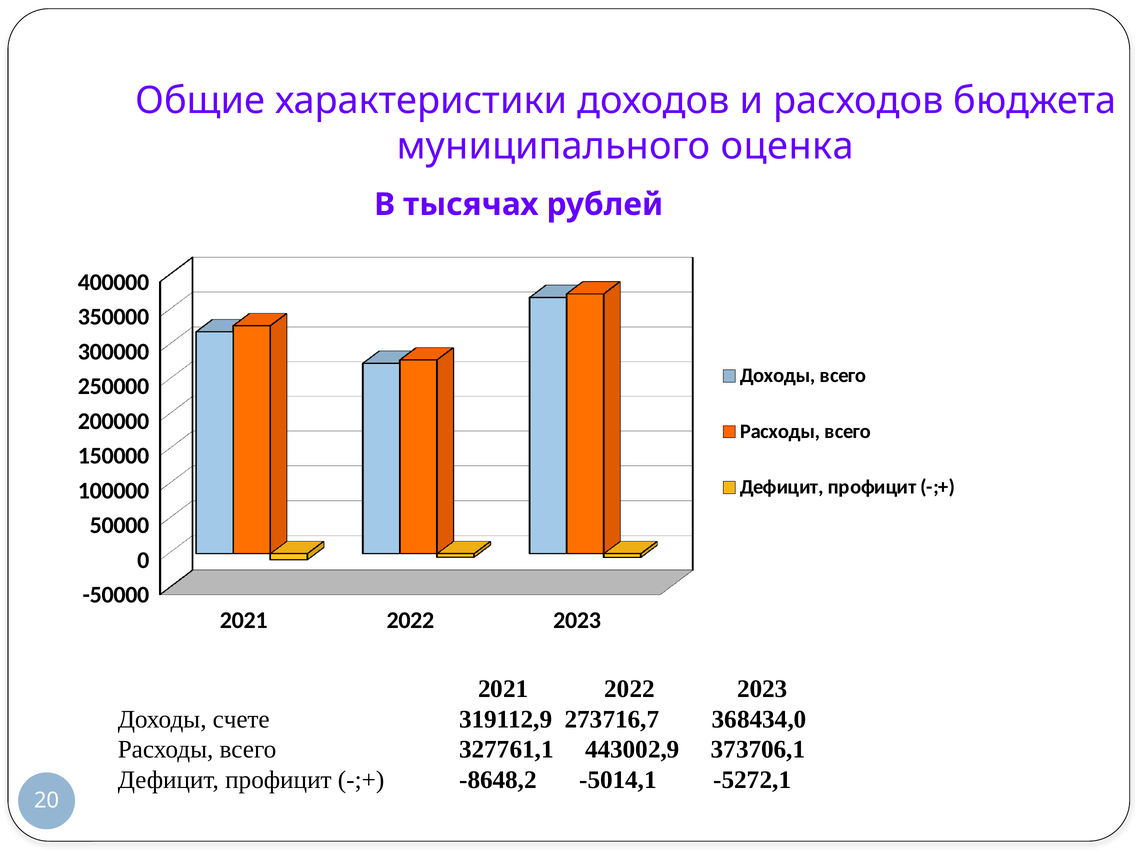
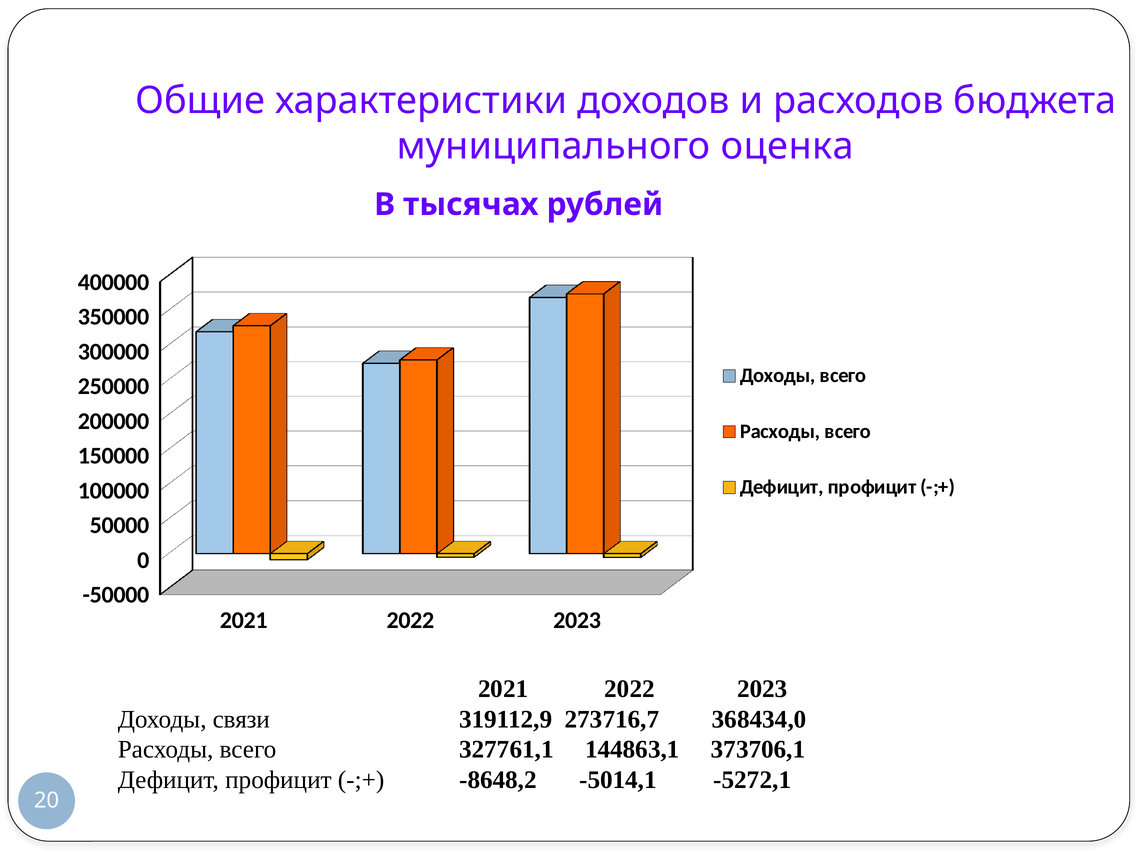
счете: счете -> связи (241, 720)
443002,9: 443002,9 -> 144863,1 (632, 750)
